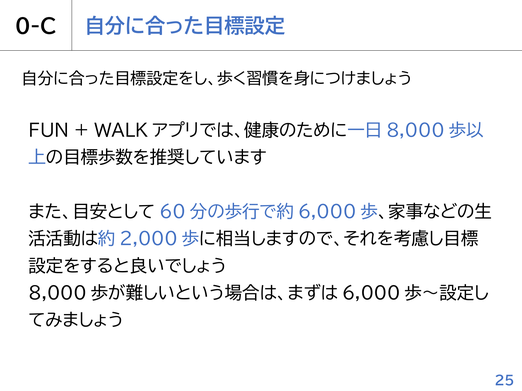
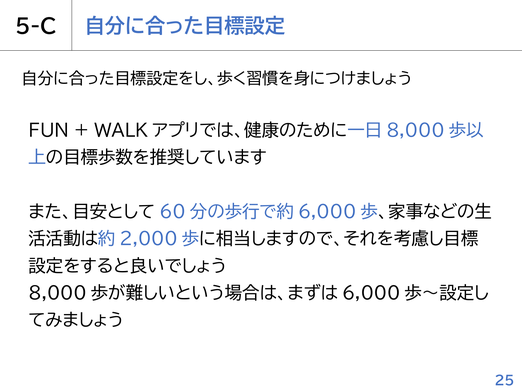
0-C: 0-C -> 5-C (36, 27)
